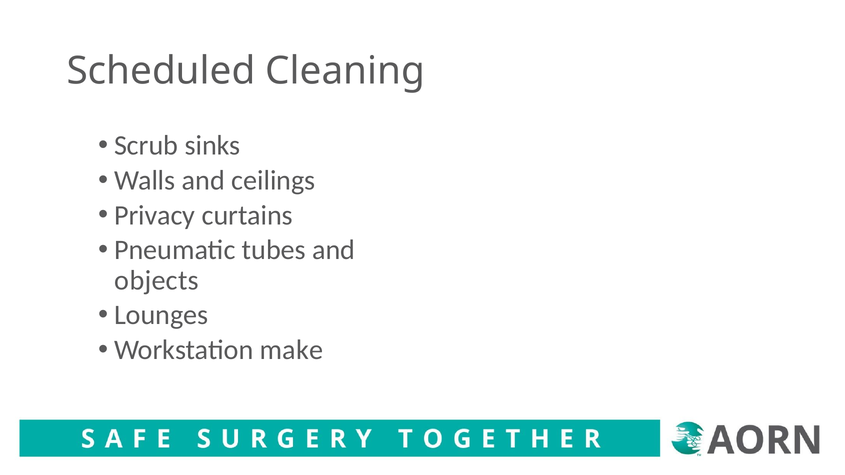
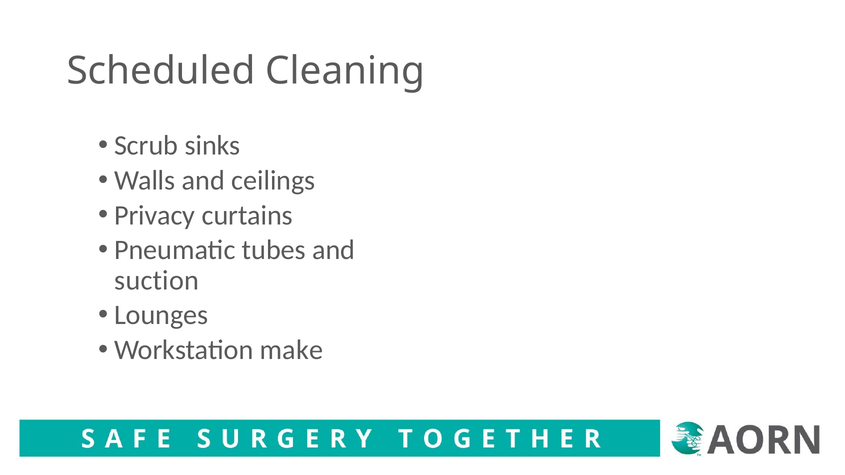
objects: objects -> suction (157, 281)
